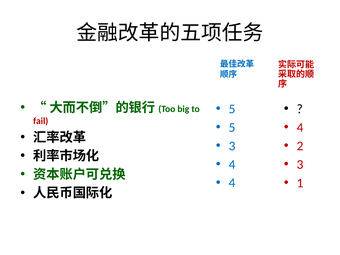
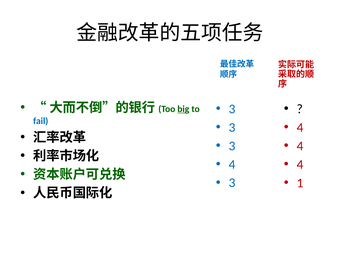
big underline: none -> present (183, 109)
5: 5 -> 3 (232, 109)
fail colour: red -> blue (41, 121)
5: 5 -> 3 (232, 127)
2: 2 -> 4 (300, 146)
3: 3 -> 4 (300, 165)
4: 4 -> 3 (232, 183)
